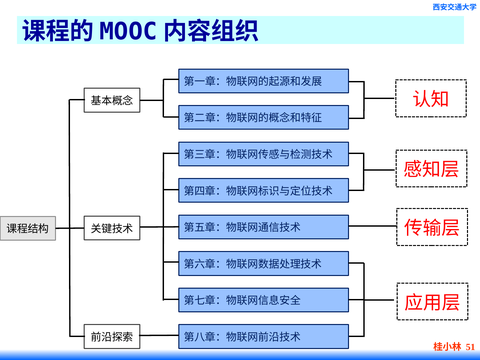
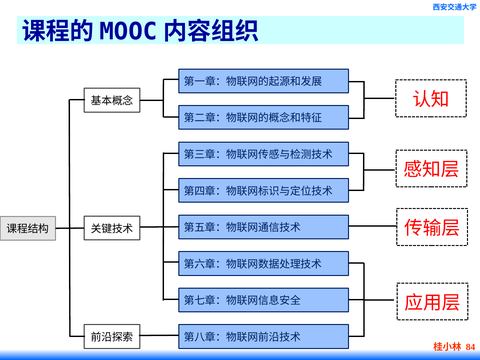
51: 51 -> 84 (471, 347)
